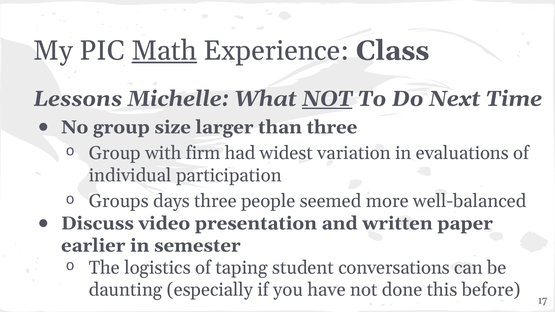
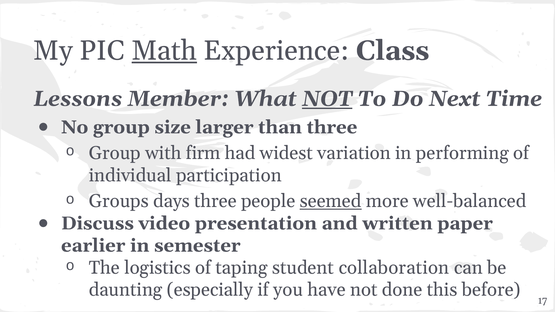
Michelle: Michelle -> Member (178, 99)
evaluations: evaluations -> performing (462, 153)
seemed underline: none -> present (331, 201)
conversations: conversations -> collaboration (394, 268)
